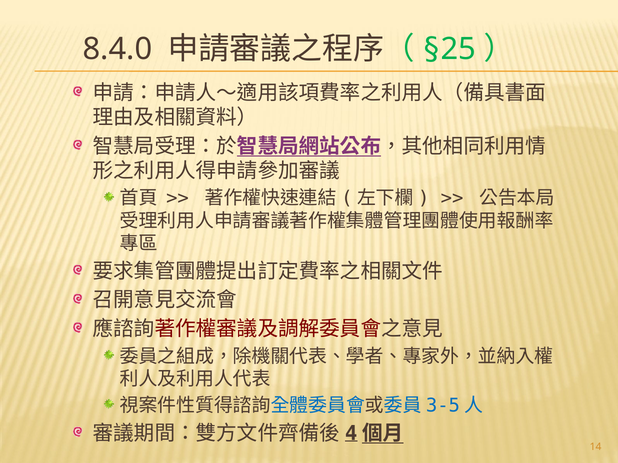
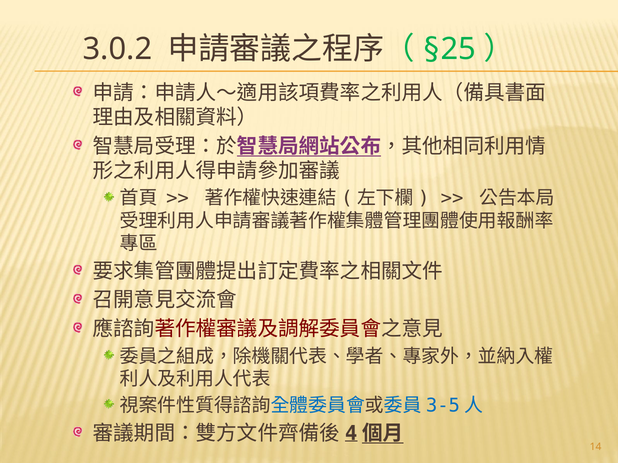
8.4.0: 8.4.0 -> 3.0.2 (117, 49)
